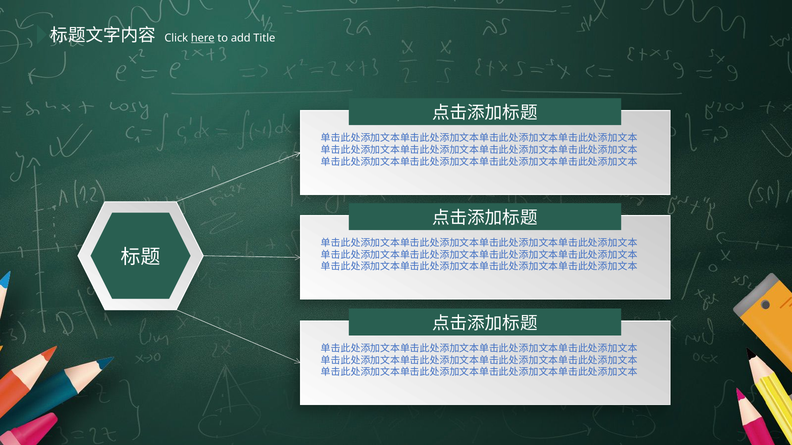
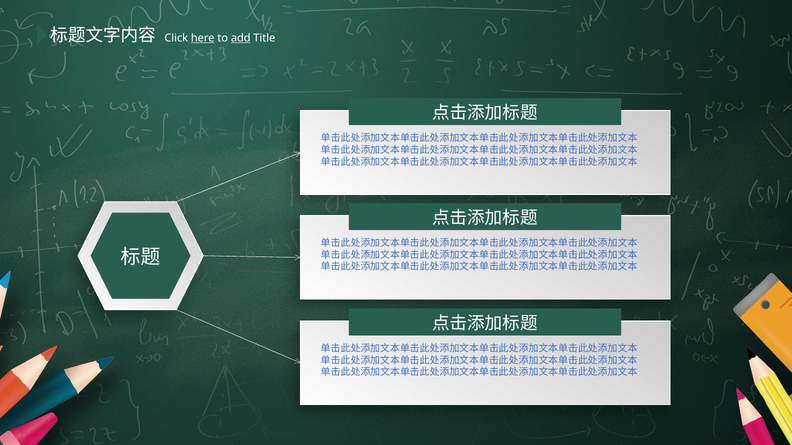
add underline: none -> present (241, 38)
